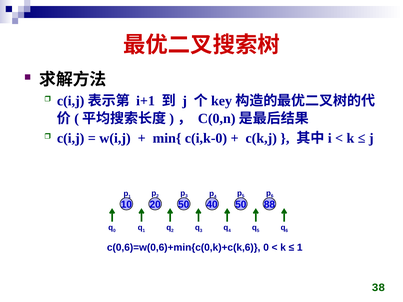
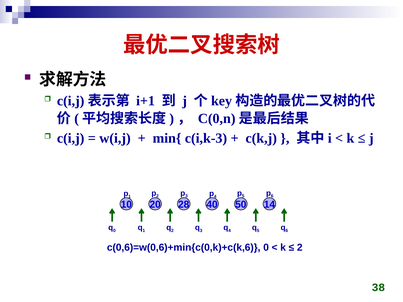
c(i,k-0: c(i,k-0 -> c(i,k-3 (206, 138)
20 50: 50 -> 28 (184, 205)
88: 88 -> 14 (269, 205)
1: 1 -> 2 (300, 248)
